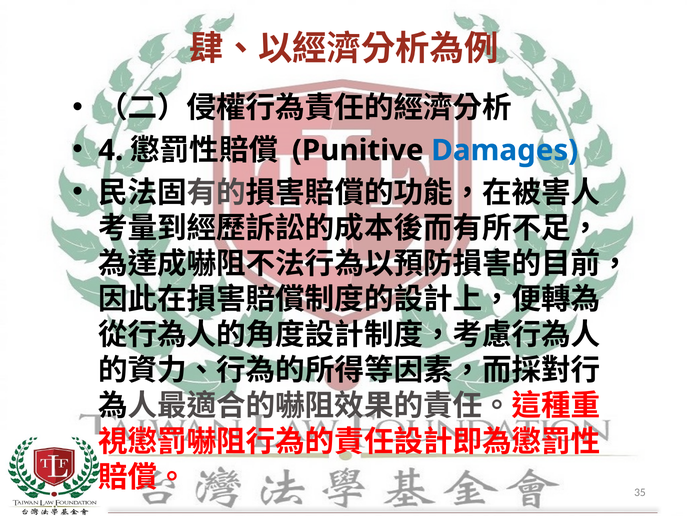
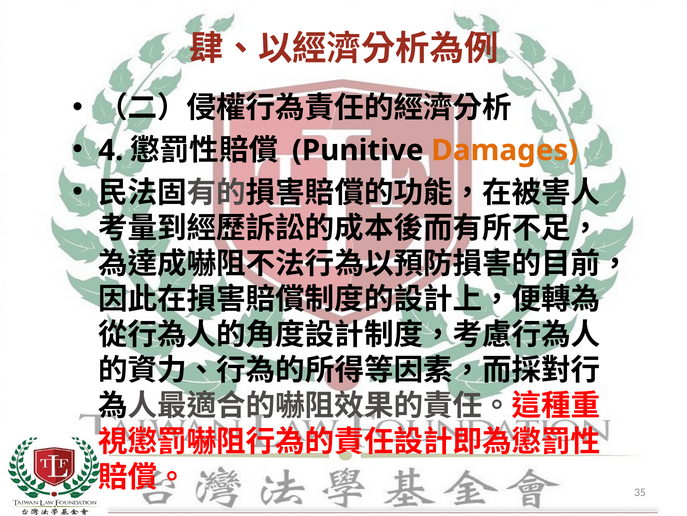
Damages colour: blue -> orange (505, 150)
